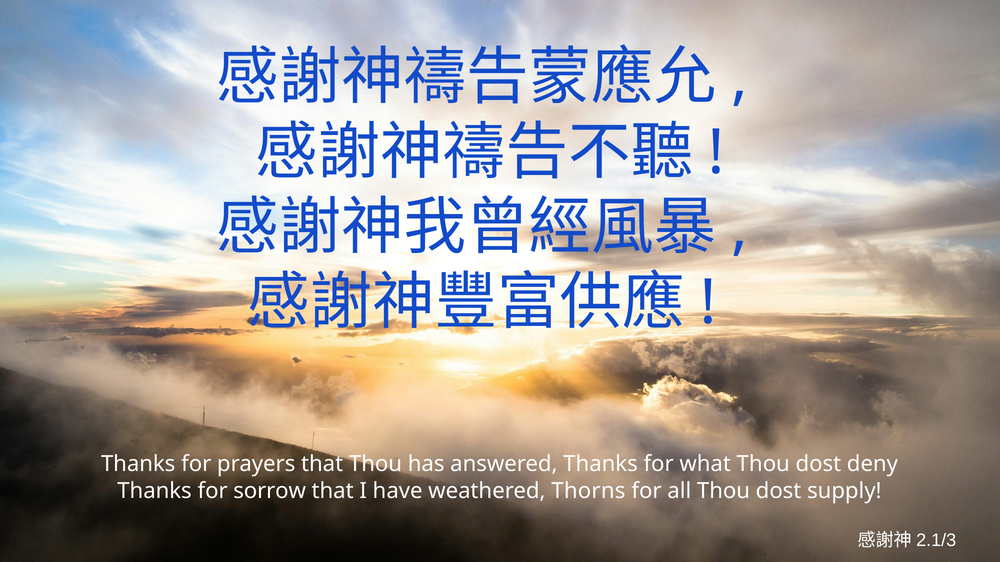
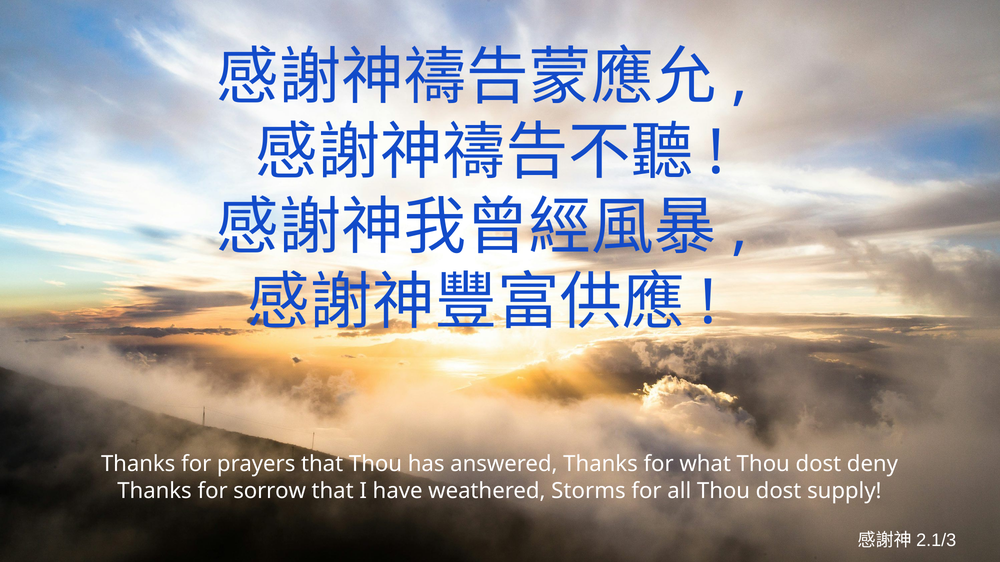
Thorns: Thorns -> Storms (588, 491)
